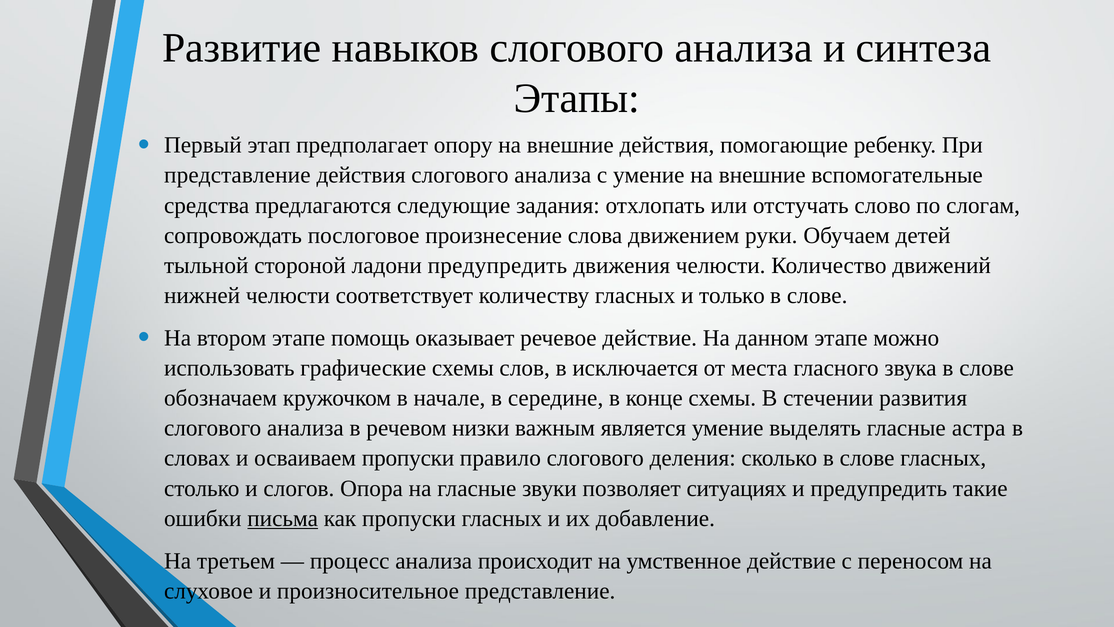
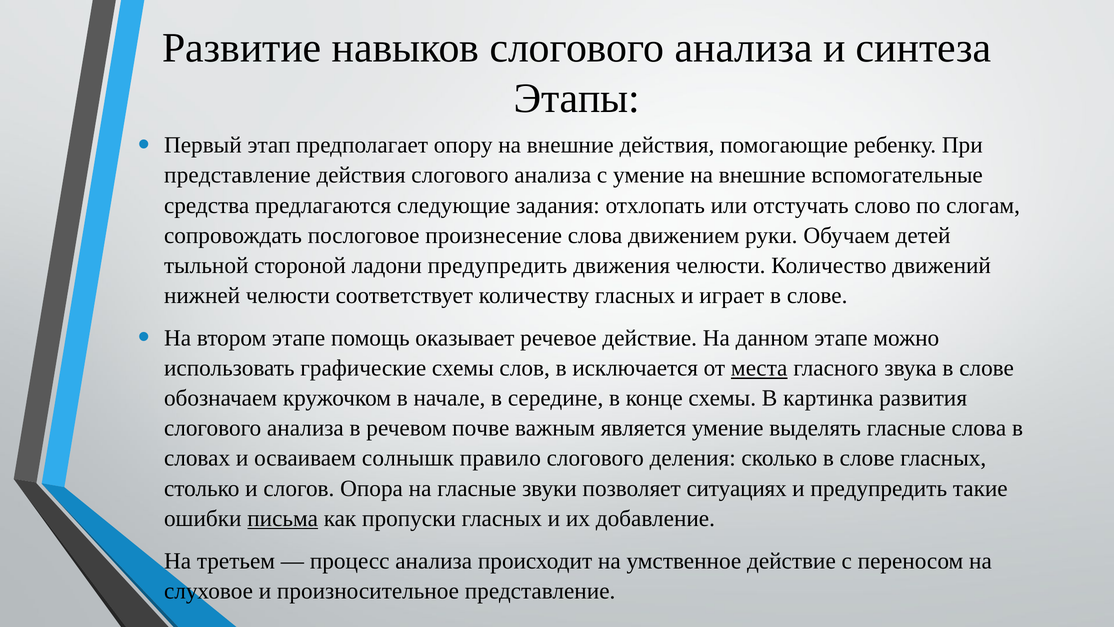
только: только -> играет (732, 295)
места underline: none -> present (759, 368)
стечении: стечении -> картинка (828, 398)
низки: низки -> почве (481, 428)
гласные астра: астра -> слова (979, 428)
осваиваем пропуски: пропуски -> солнышк (408, 458)
